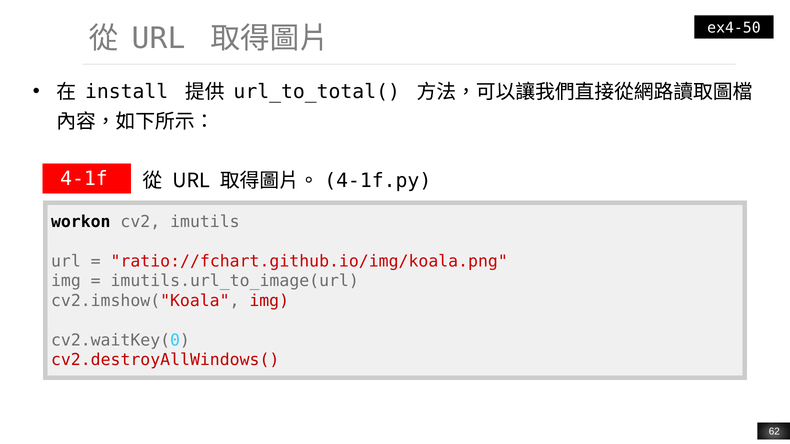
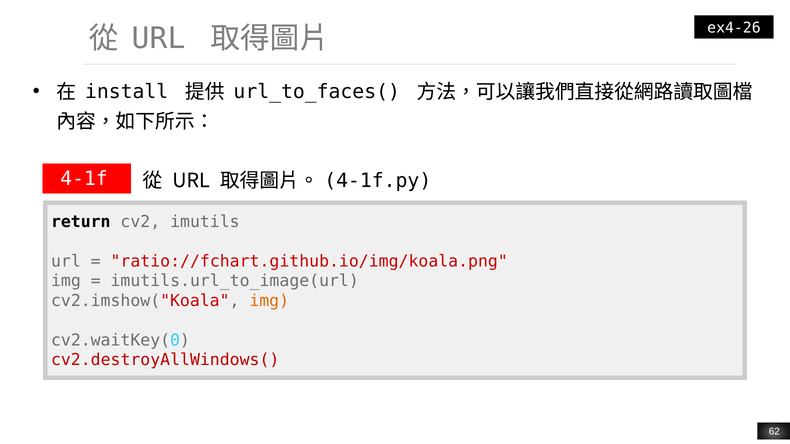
ex4-50: ex4-50 -> ex4-26 (734, 28)
url_to_total(: url_to_total( -> url_to_faces( (317, 92)
workon: workon -> return (81, 222)
img colour: red -> orange (269, 301)
